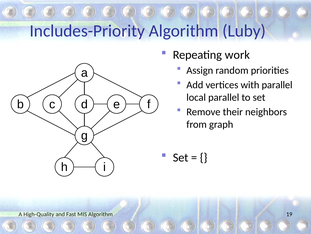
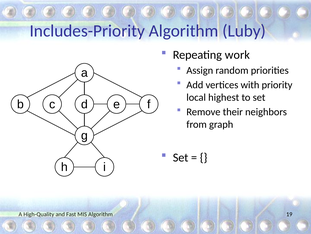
with parallel: parallel -> priority (277, 85)
local parallel: parallel -> highest (224, 97)
